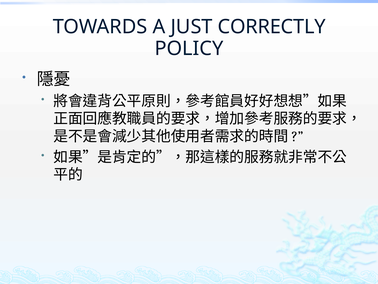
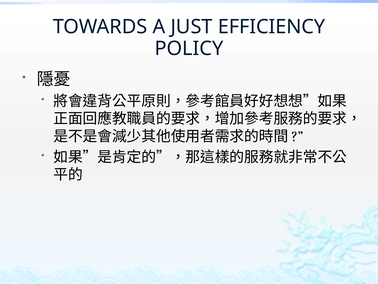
CORRECTLY: CORRECTLY -> EFFICIENCY (272, 27)
